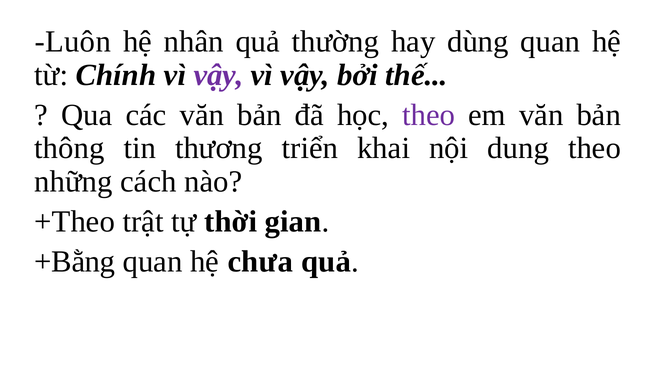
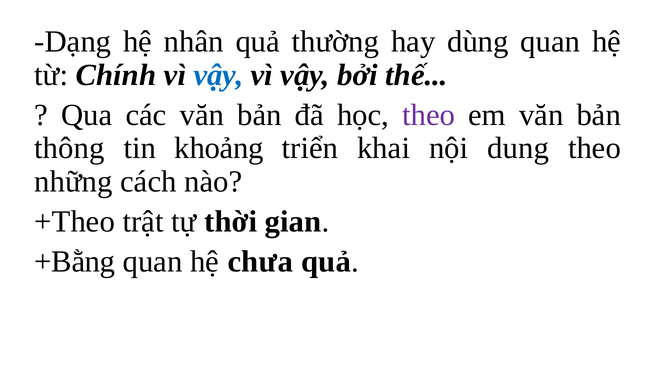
Luôn: Luôn -> Dạng (73, 42)
vậy colour: purple -> blue (218, 75)
thương: thương -> khoảng (219, 148)
